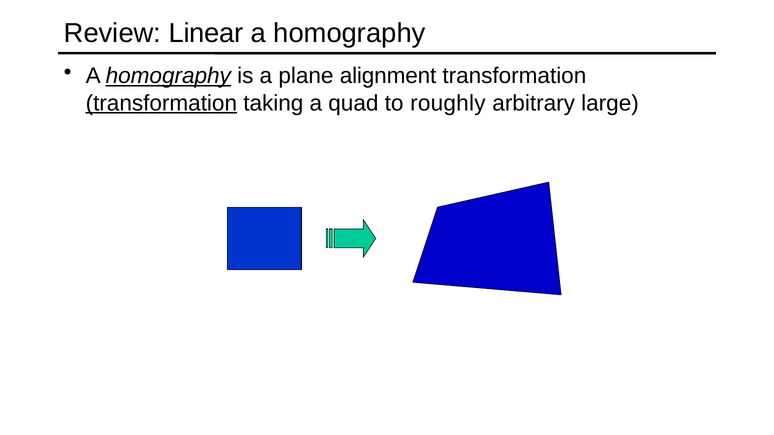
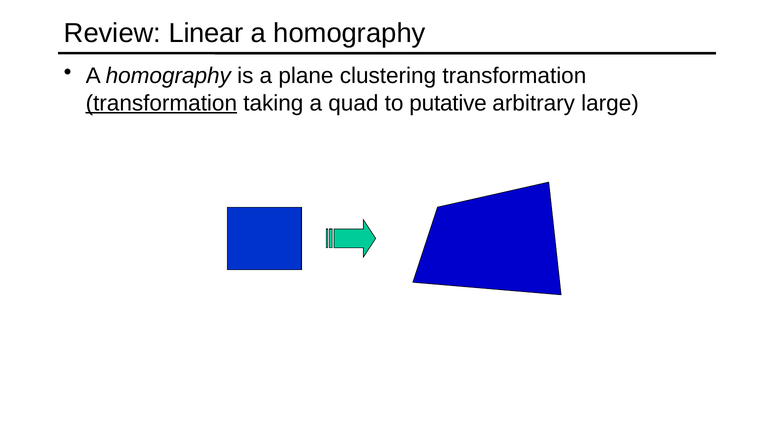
homography underline: present -> none (168, 76)
alignment: alignment -> clustering (388, 76)
roughly: roughly -> putative (448, 103)
